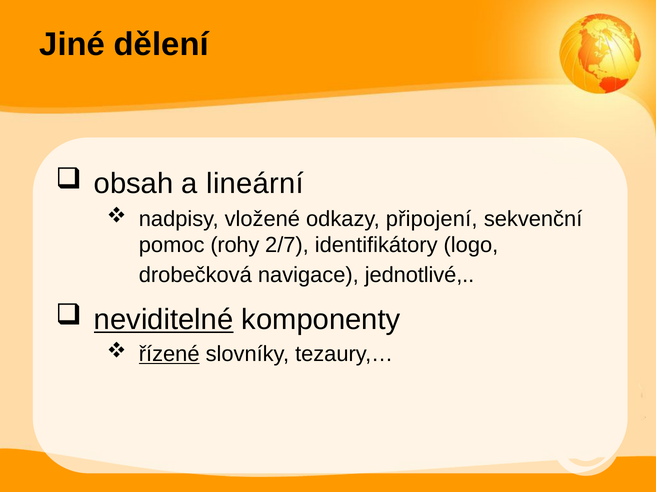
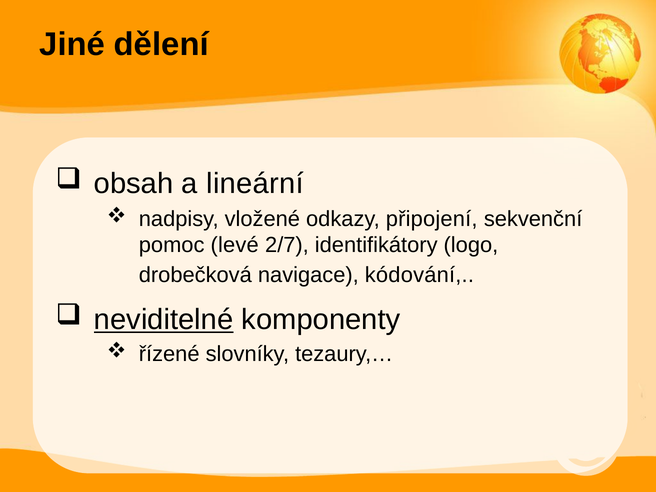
rohy: rohy -> levé (235, 245)
jednotlivé: jednotlivé -> kódování (419, 275)
řízené underline: present -> none (169, 354)
